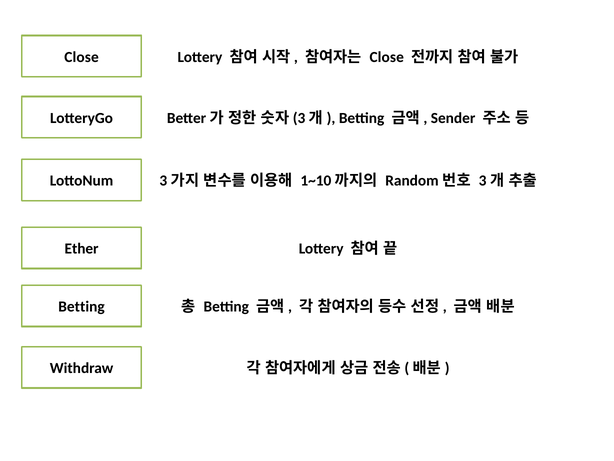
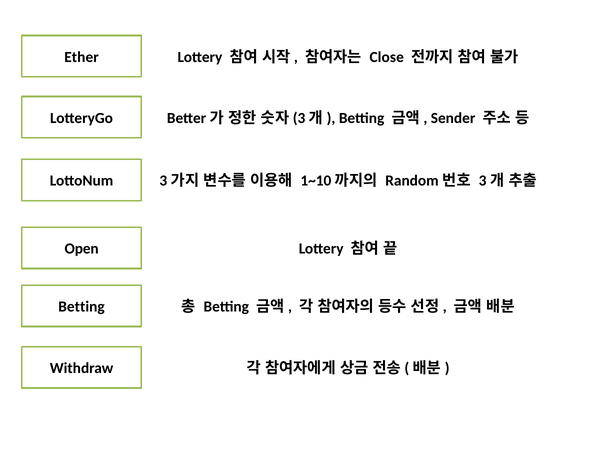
Close: Close -> Ether (82, 57)
Ether: Ether -> Open (82, 248)
